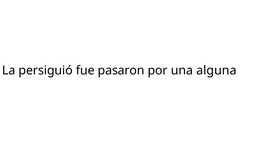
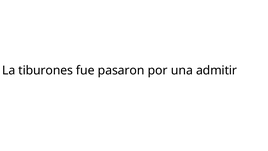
persiguió: persiguió -> tiburones (46, 70)
alguna: alguna -> admitir (217, 70)
